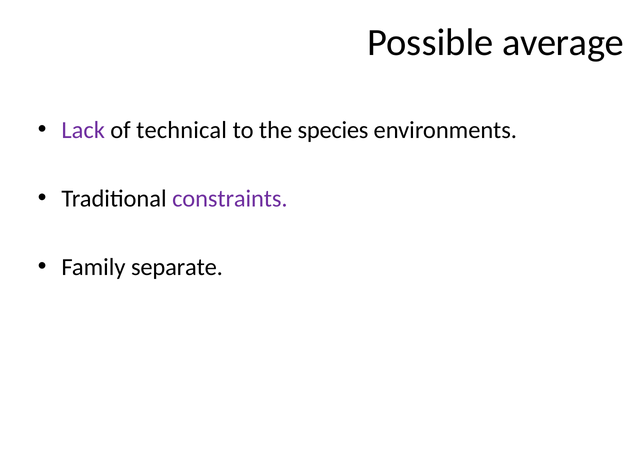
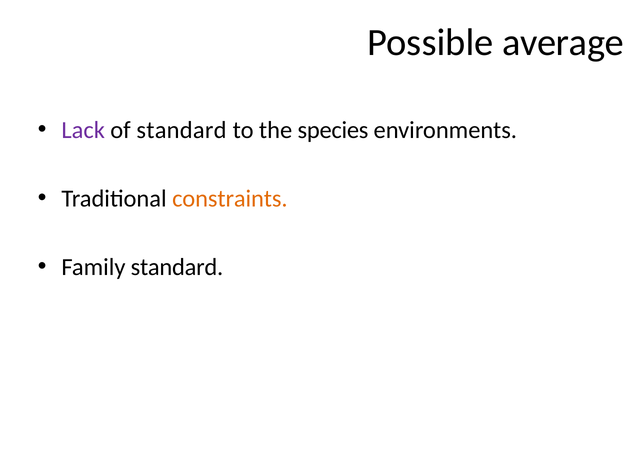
of technical: technical -> standard (182, 130)
constraints colour: purple -> orange (230, 198)
Family separate: separate -> standard (177, 267)
